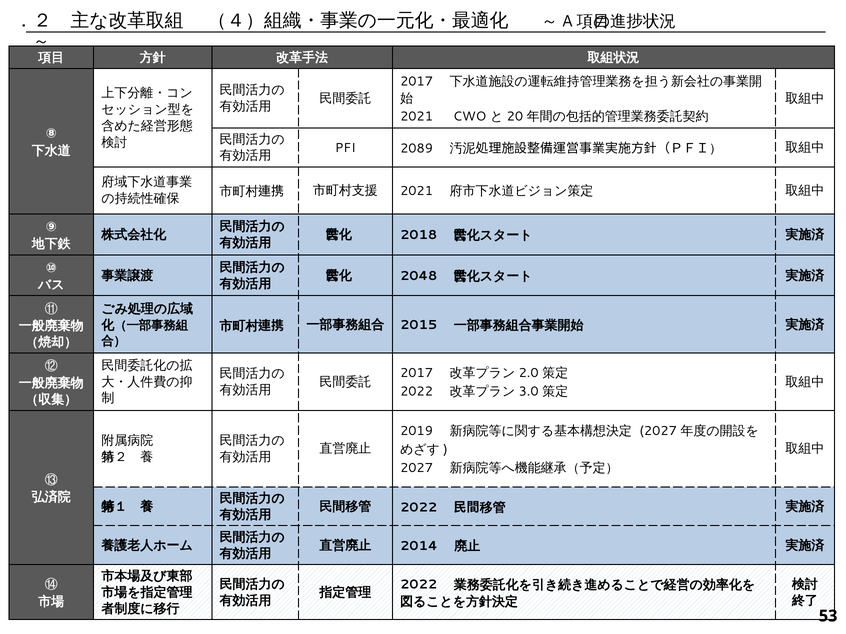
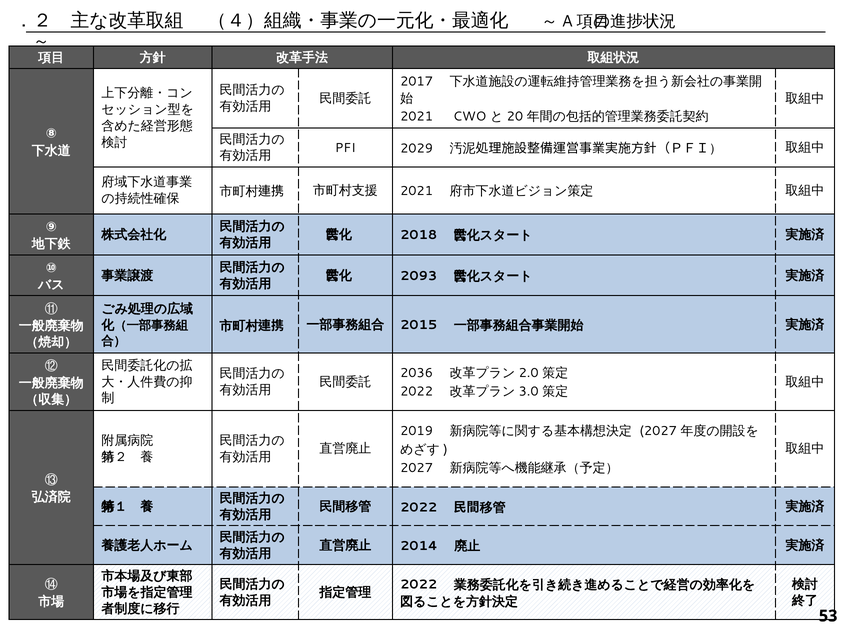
2089: 2089 -> 2029 (417, 149)
2048: 2048 -> 2093 (419, 276)
2017: 2017 -> 2036 (417, 374)
